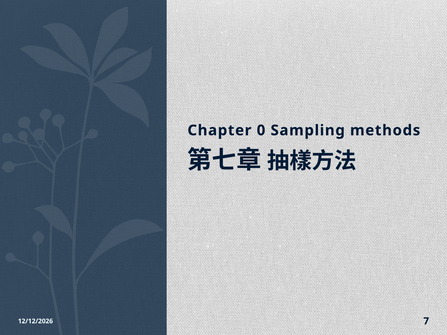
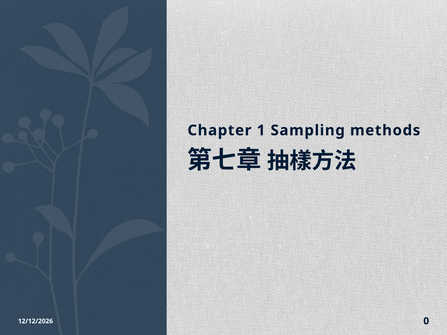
0: 0 -> 1 (261, 130)
7: 7 -> 0 (426, 321)
